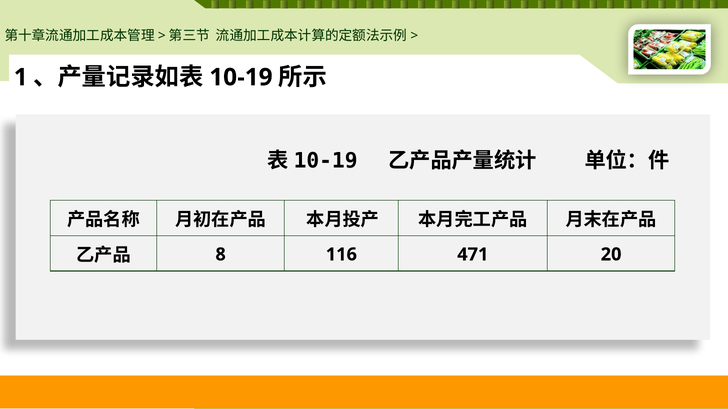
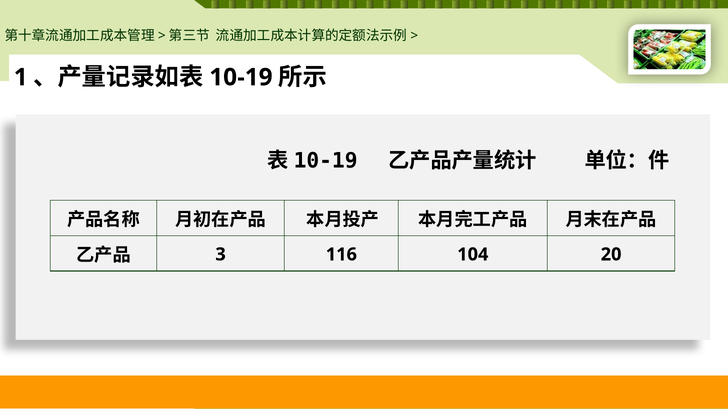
8: 8 -> 3 (221, 255)
471: 471 -> 104 (473, 255)
